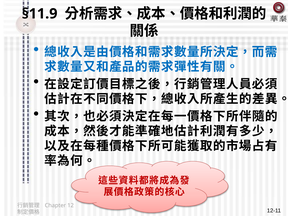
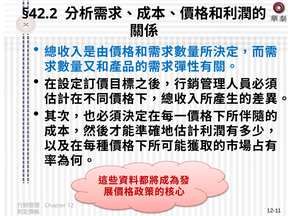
§11.9: §11.9 -> §42.2 (40, 14)
